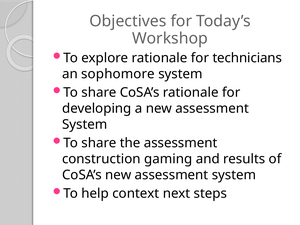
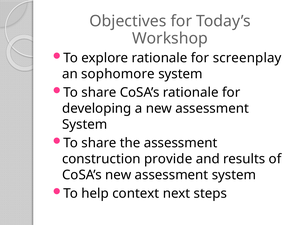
technicians: technicians -> screenplay (247, 58)
gaming: gaming -> provide (168, 159)
